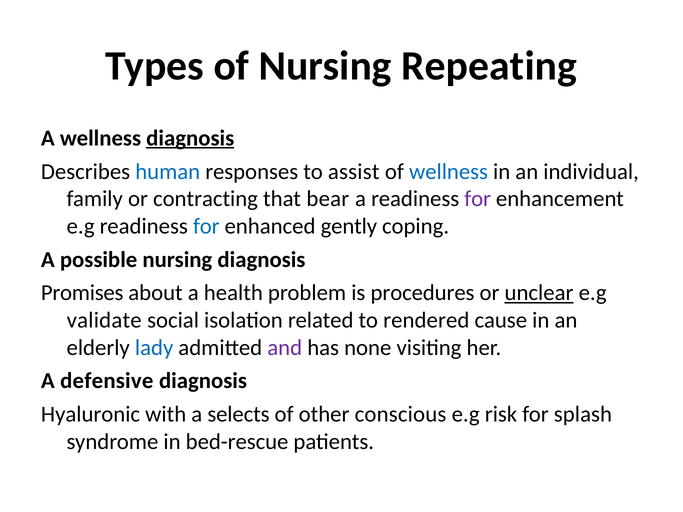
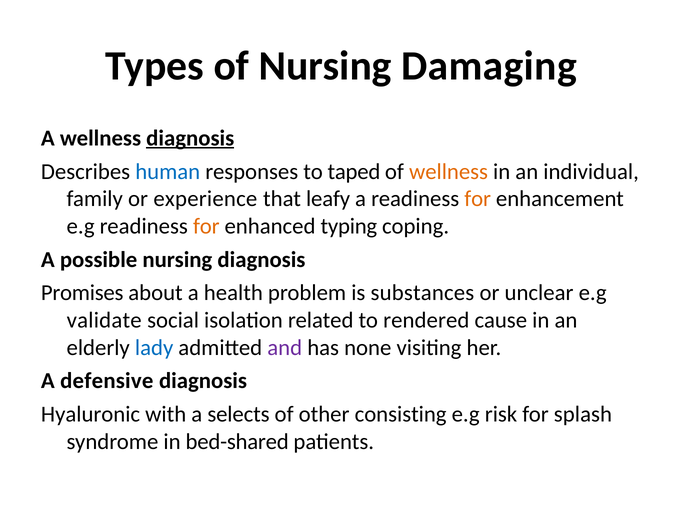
Repeating: Repeating -> Damaging (489, 66)
assist: assist -> taped (354, 172)
wellness colour: blue -> orange (449, 172)
contracting: contracting -> experience (205, 199)
bear: bear -> leafy (328, 199)
for colour: purple -> orange (478, 199)
for colour: blue -> orange (206, 226)
gently: gently -> typing (349, 226)
procedures: procedures -> substances (422, 293)
unclear underline: present -> none (539, 293)
conscious: conscious -> consisting (401, 414)
bed-rescue: bed-rescue -> bed-shared (237, 442)
